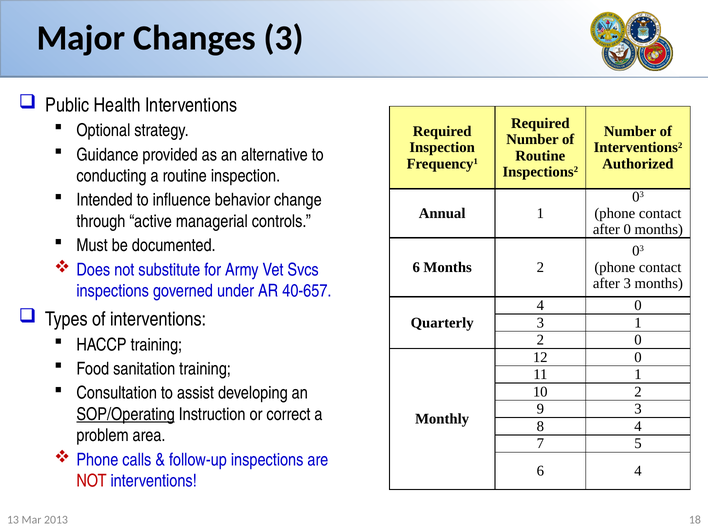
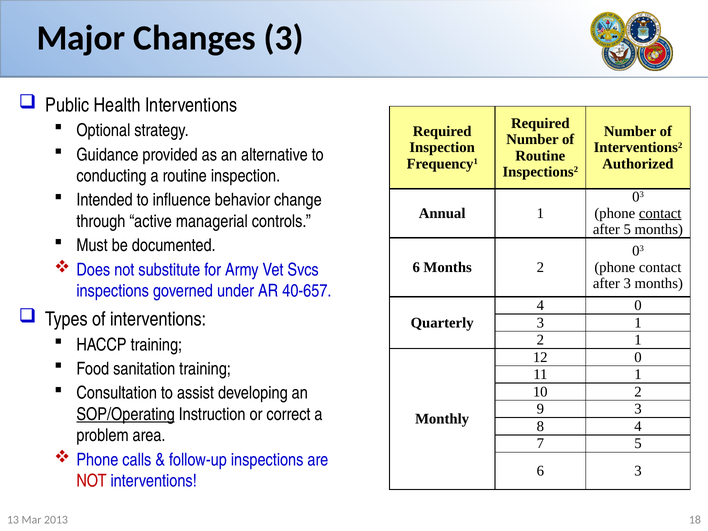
contact underline: none -> present (660, 213)
after 0: 0 -> 5 (627, 230)
2 0: 0 -> 1 (638, 340)
6 4: 4 -> 3 (638, 471)
